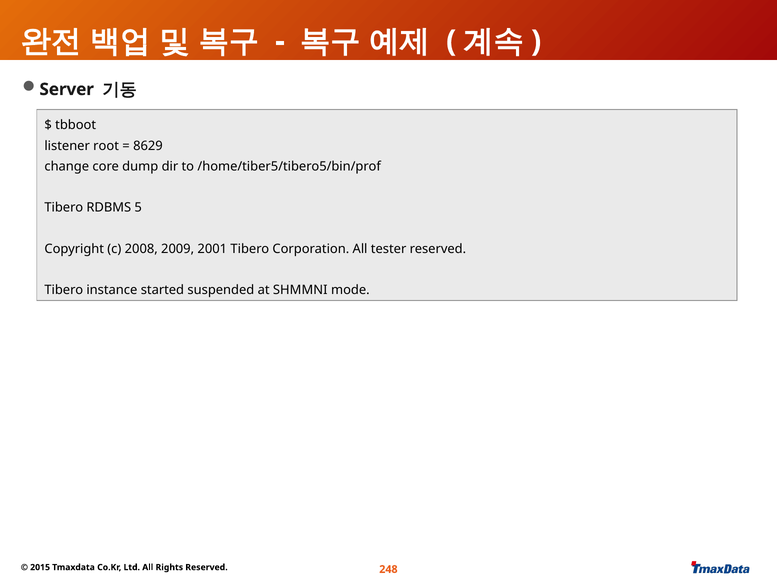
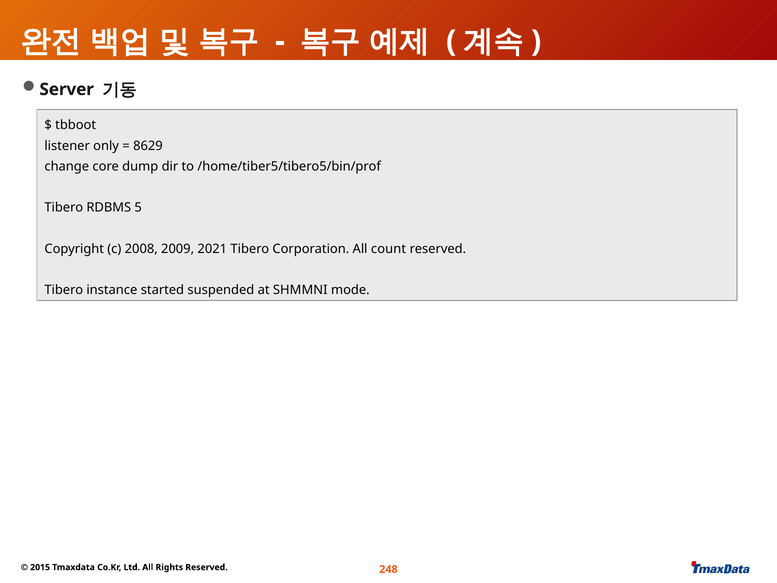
root: root -> only (106, 146)
2001: 2001 -> 2021 (212, 249)
tester: tester -> count (389, 249)
